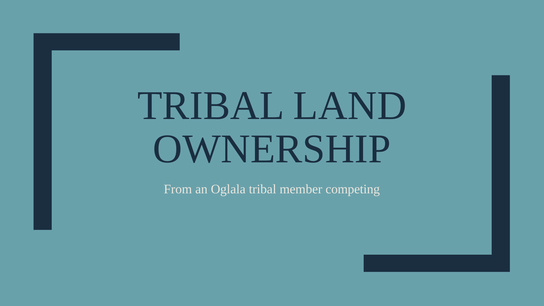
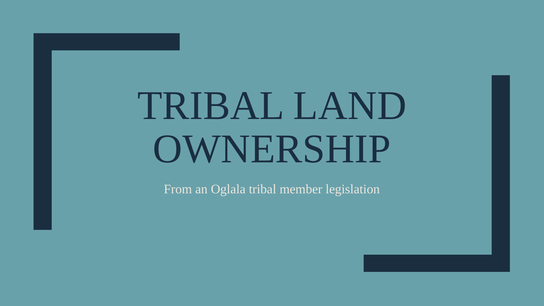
competing: competing -> legislation (353, 189)
